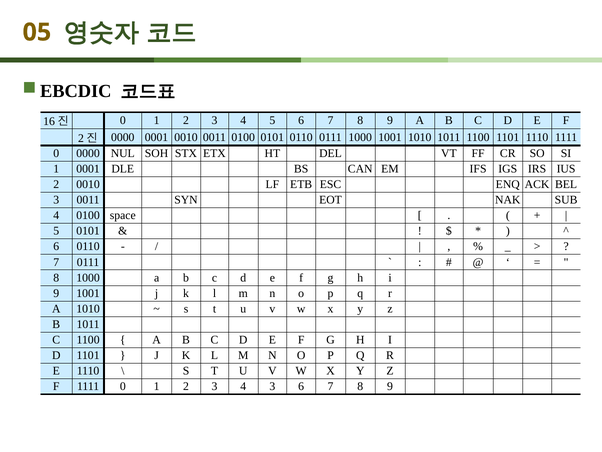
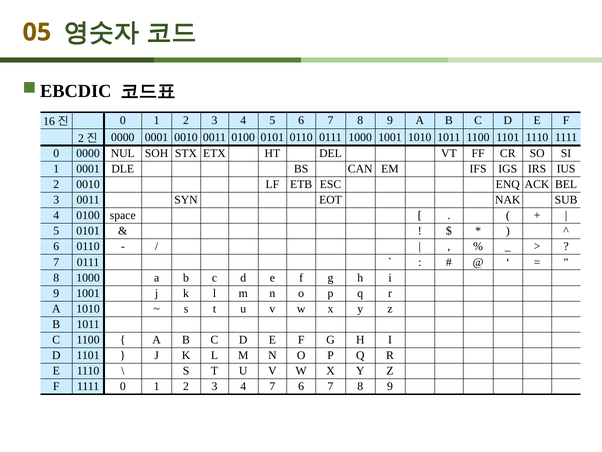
4 3: 3 -> 7 (272, 386)
